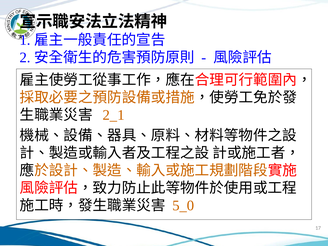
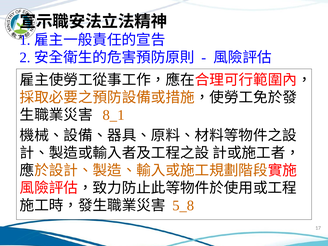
2_1: 2_1 -> 8_1 (114, 115)
5_0: 5_0 -> 5_8 (183, 206)
